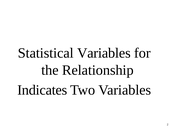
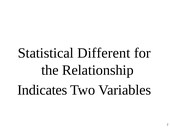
Statistical Variables: Variables -> Different (104, 53)
